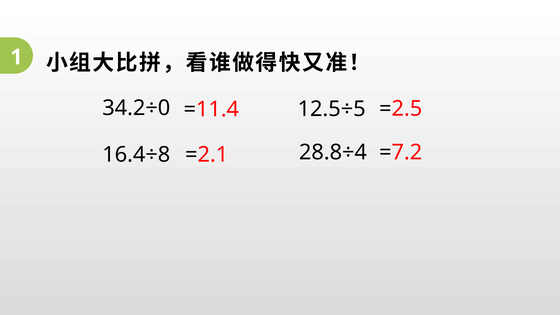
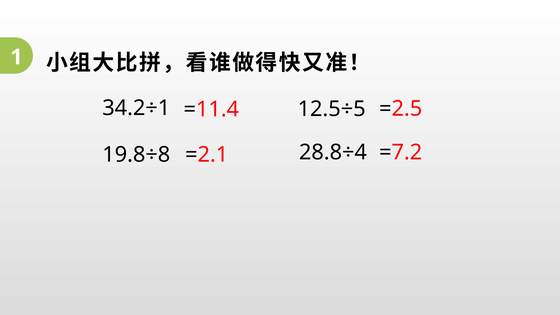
34.2÷0: 34.2÷0 -> 34.2÷1 (136, 108)
16.4÷8: 16.4÷8 -> 19.8÷8 (136, 155)
